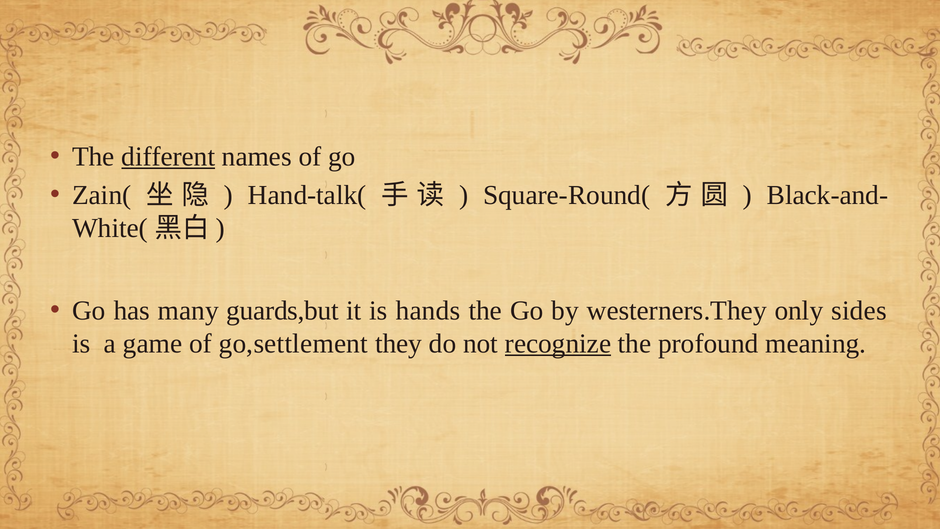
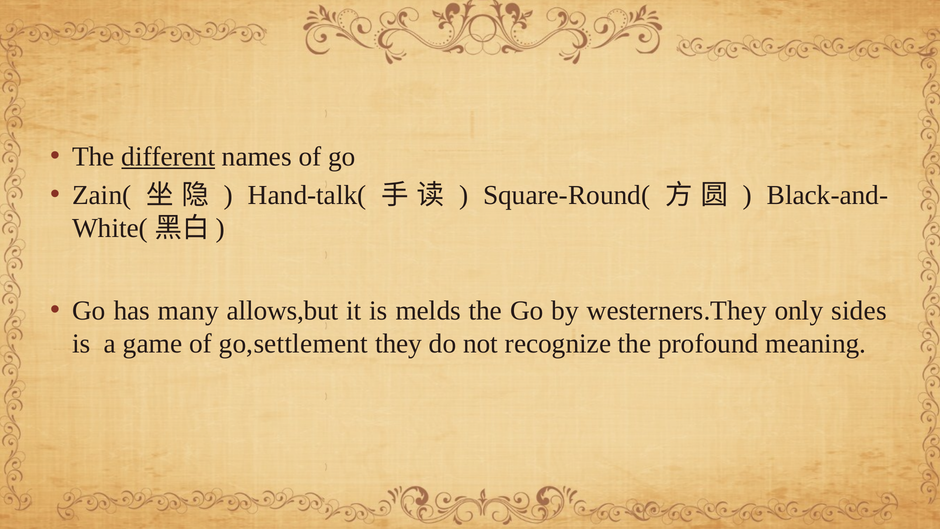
guards,but: guards,but -> allows,but (283, 310)
hands: hands -> melds (428, 310)
recognize underline: present -> none (558, 343)
